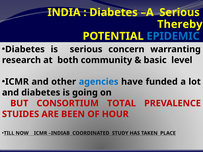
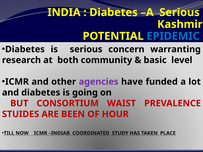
Thereby: Thereby -> Kashmir (180, 24)
agencies colour: blue -> purple (99, 82)
TOTAL: TOTAL -> WAIST (121, 103)
